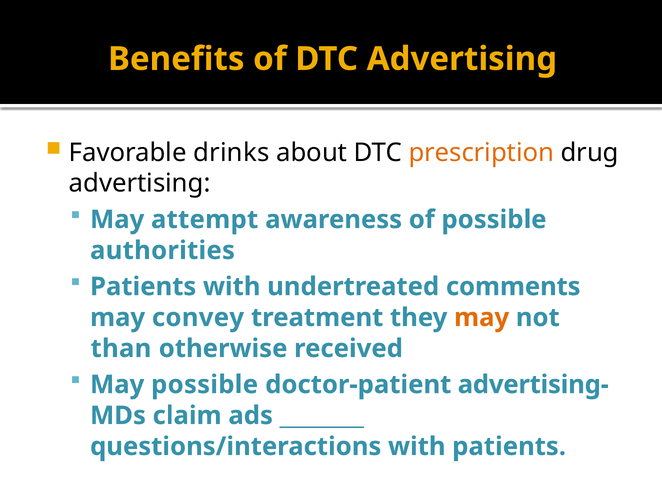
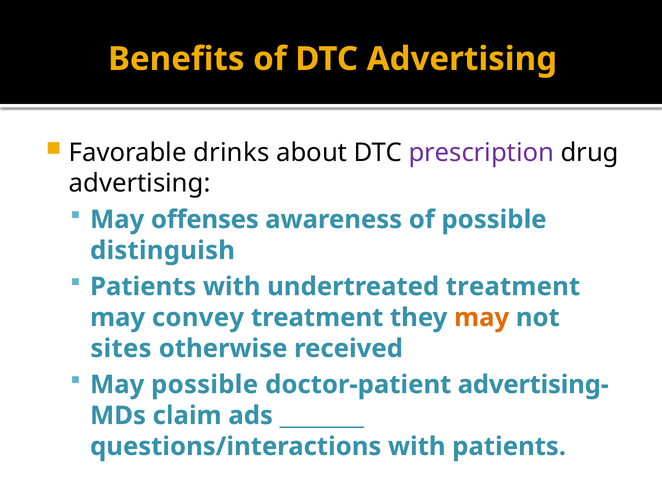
prescription colour: orange -> purple (481, 152)
attempt: attempt -> offenses (205, 219)
authorities: authorities -> distinguish (162, 250)
undertreated comments: comments -> treatment (513, 286)
than: than -> sites (121, 348)
